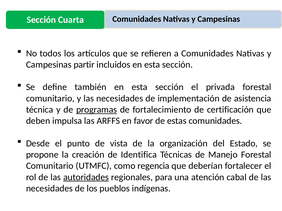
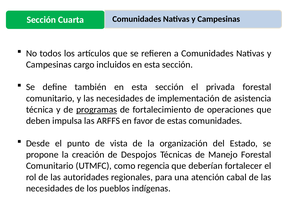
partir: partir -> cargo (84, 65)
certificación: certificación -> operaciones (230, 110)
Identifica: Identifica -> Despojos (139, 155)
autoridades underline: present -> none (86, 178)
